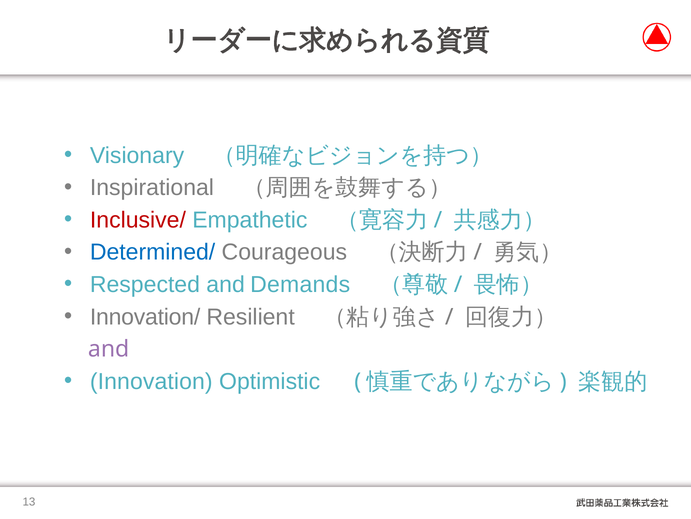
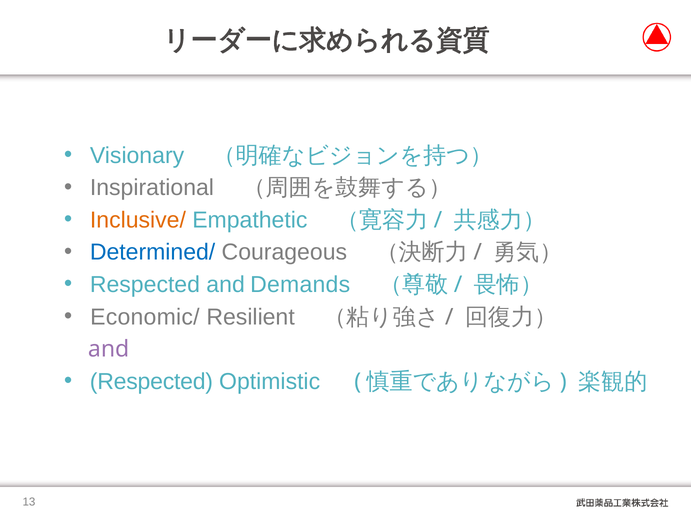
Inclusive/ colour: red -> orange (138, 220)
Innovation/: Innovation/ -> Economic/ (145, 316)
Innovation: Innovation -> Respected (151, 381)
